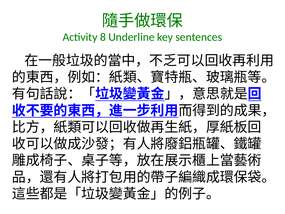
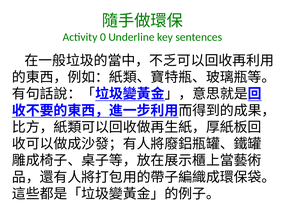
8: 8 -> 0 (103, 37)
